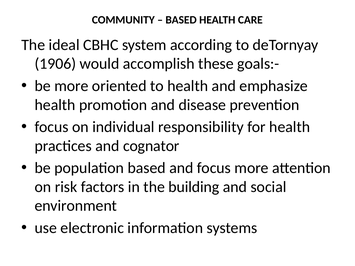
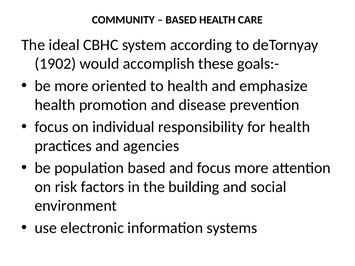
1906: 1906 -> 1902 (55, 64)
cognator: cognator -> agencies (151, 146)
